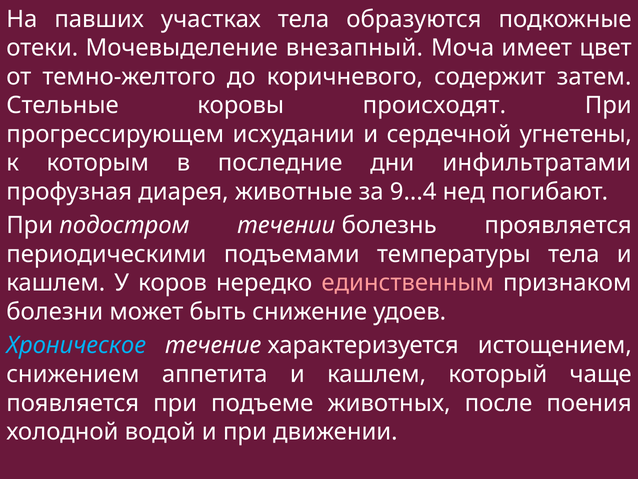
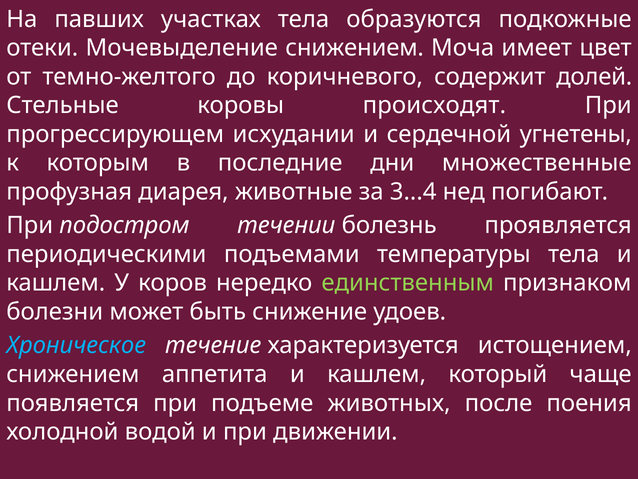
Мочевыделение внезапный: внезапный -> снижением (355, 48)
затем: затем -> долей (594, 77)
инфильтратами: инфильтратами -> множественные (537, 163)
9...4: 9...4 -> 3...4 (413, 192)
единственным colour: pink -> light green (408, 283)
